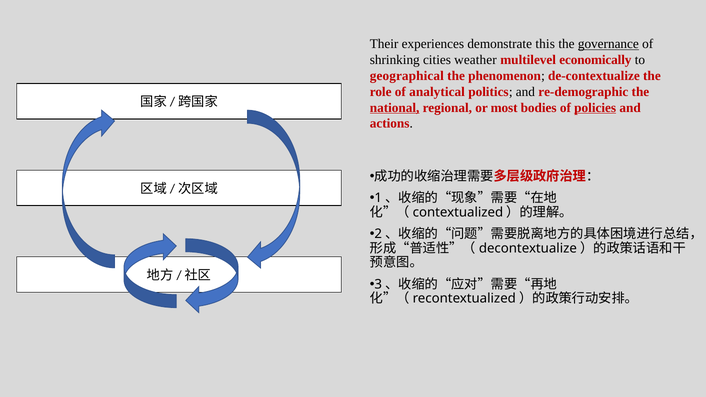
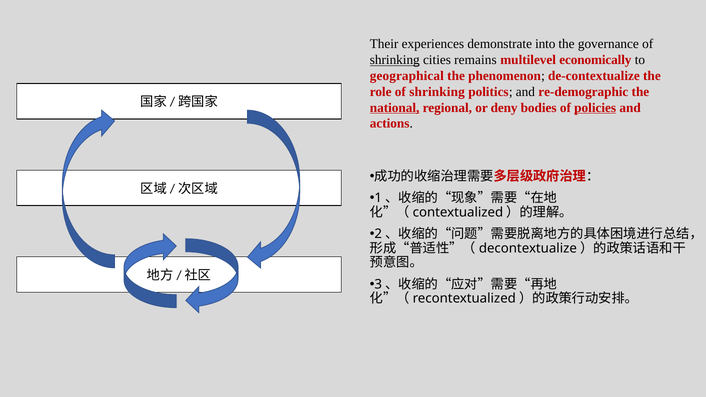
this: this -> into (545, 44)
governance underline: present -> none (608, 44)
shrinking underline: none -> present (395, 60)
weather: weather -> remains (475, 60)
role of analytical: analytical -> shrinking (437, 92)
most: most -> deny (504, 108)
